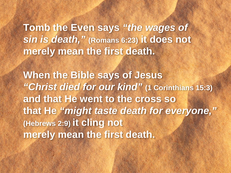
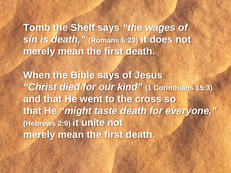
Even: Even -> Shelf (83, 28)
cling: cling -> unite (93, 123)
